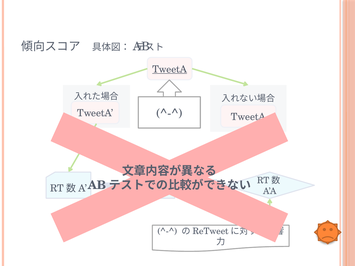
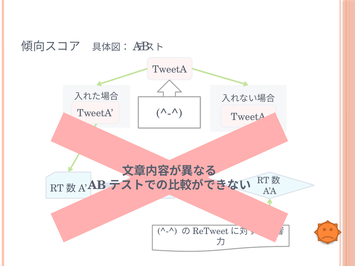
TweetA underline: present -> none (170, 69)
